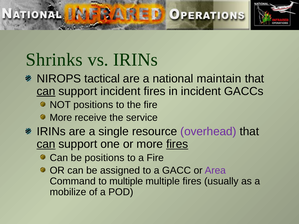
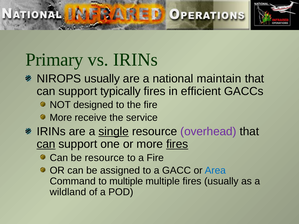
Shrinks: Shrinks -> Primary (54, 60)
NIROPS tactical: tactical -> usually (102, 79)
can underline: present -> none (46, 91)
support incident: incident -> typically (120, 91)
in incident: incident -> efficient (201, 91)
NOT positions: positions -> designed (93, 105)
single underline: none -> present (114, 132)
be positions: positions -> resource (104, 158)
Area colour: purple -> blue (215, 171)
mobilize: mobilize -> wildland (68, 192)
